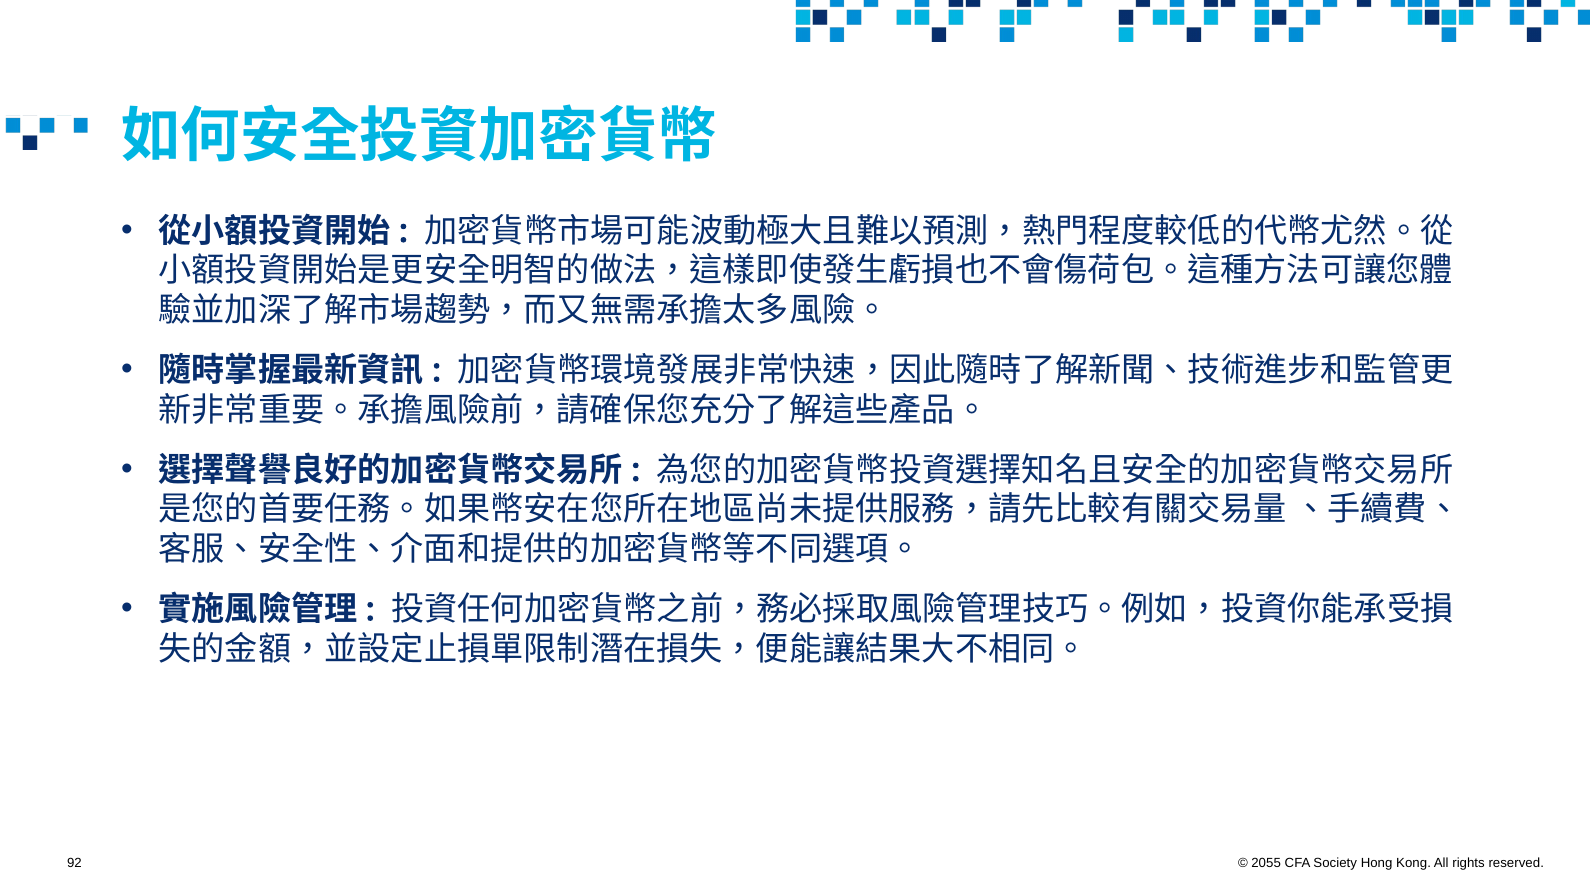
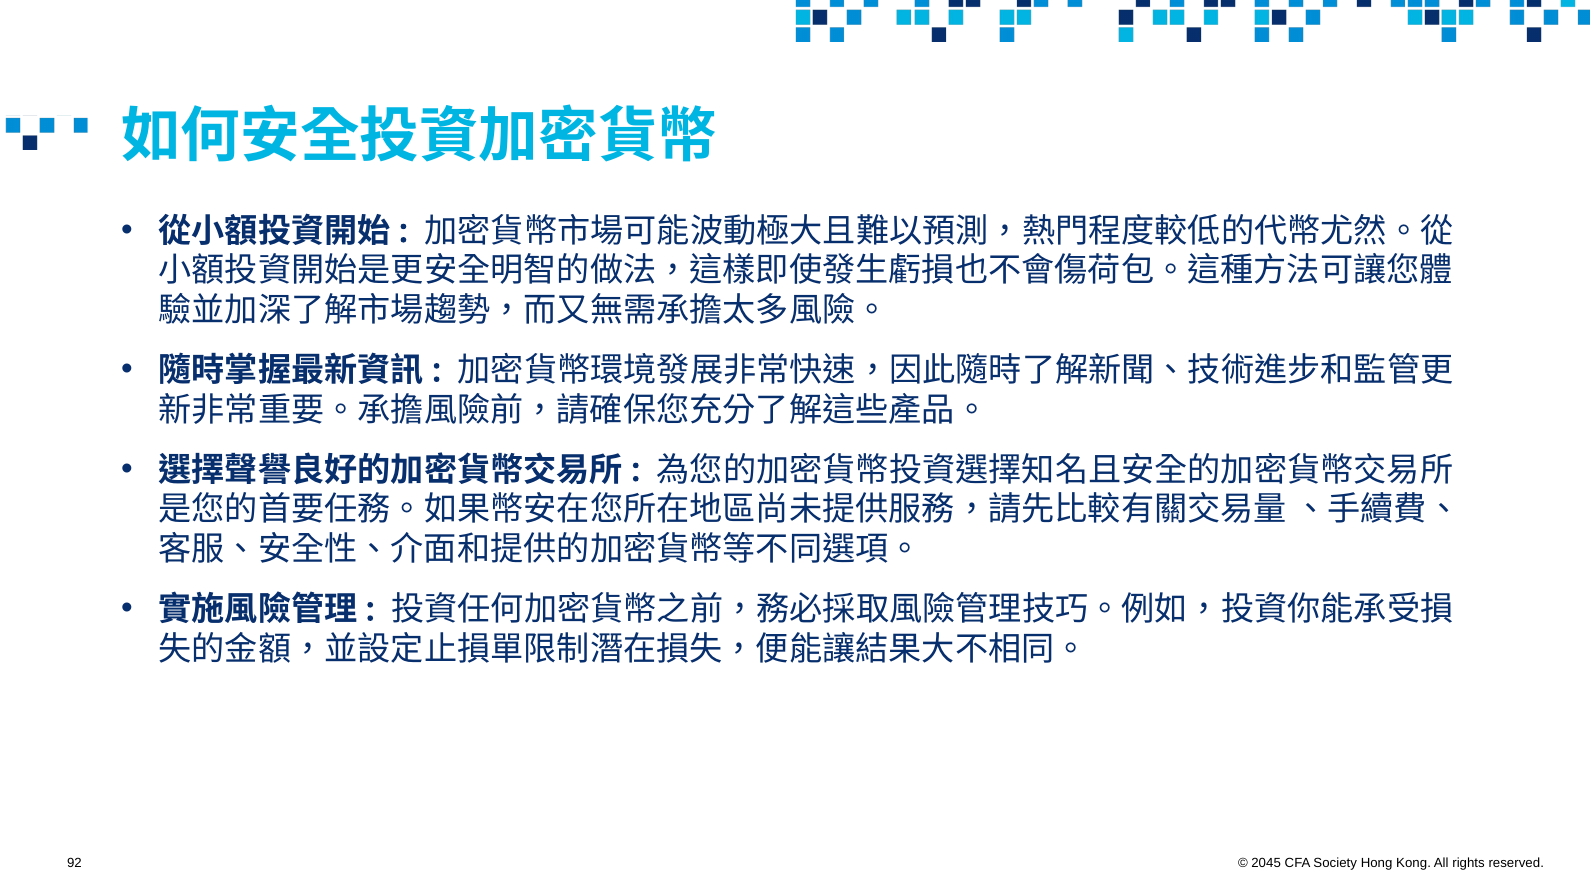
2055: 2055 -> 2045 (1266, 863)
